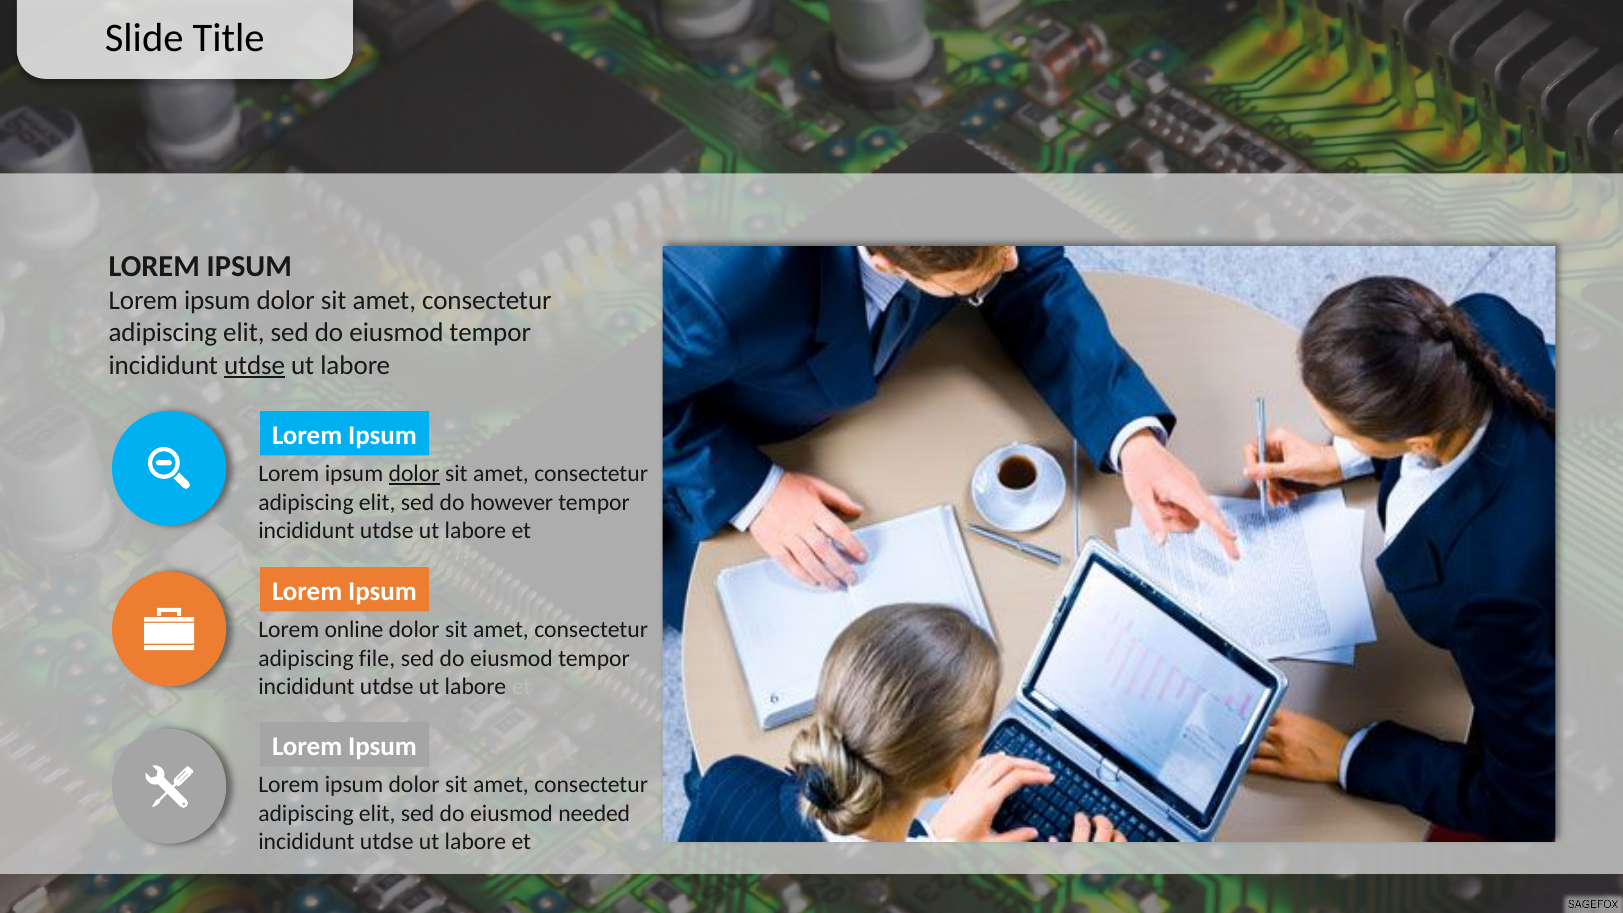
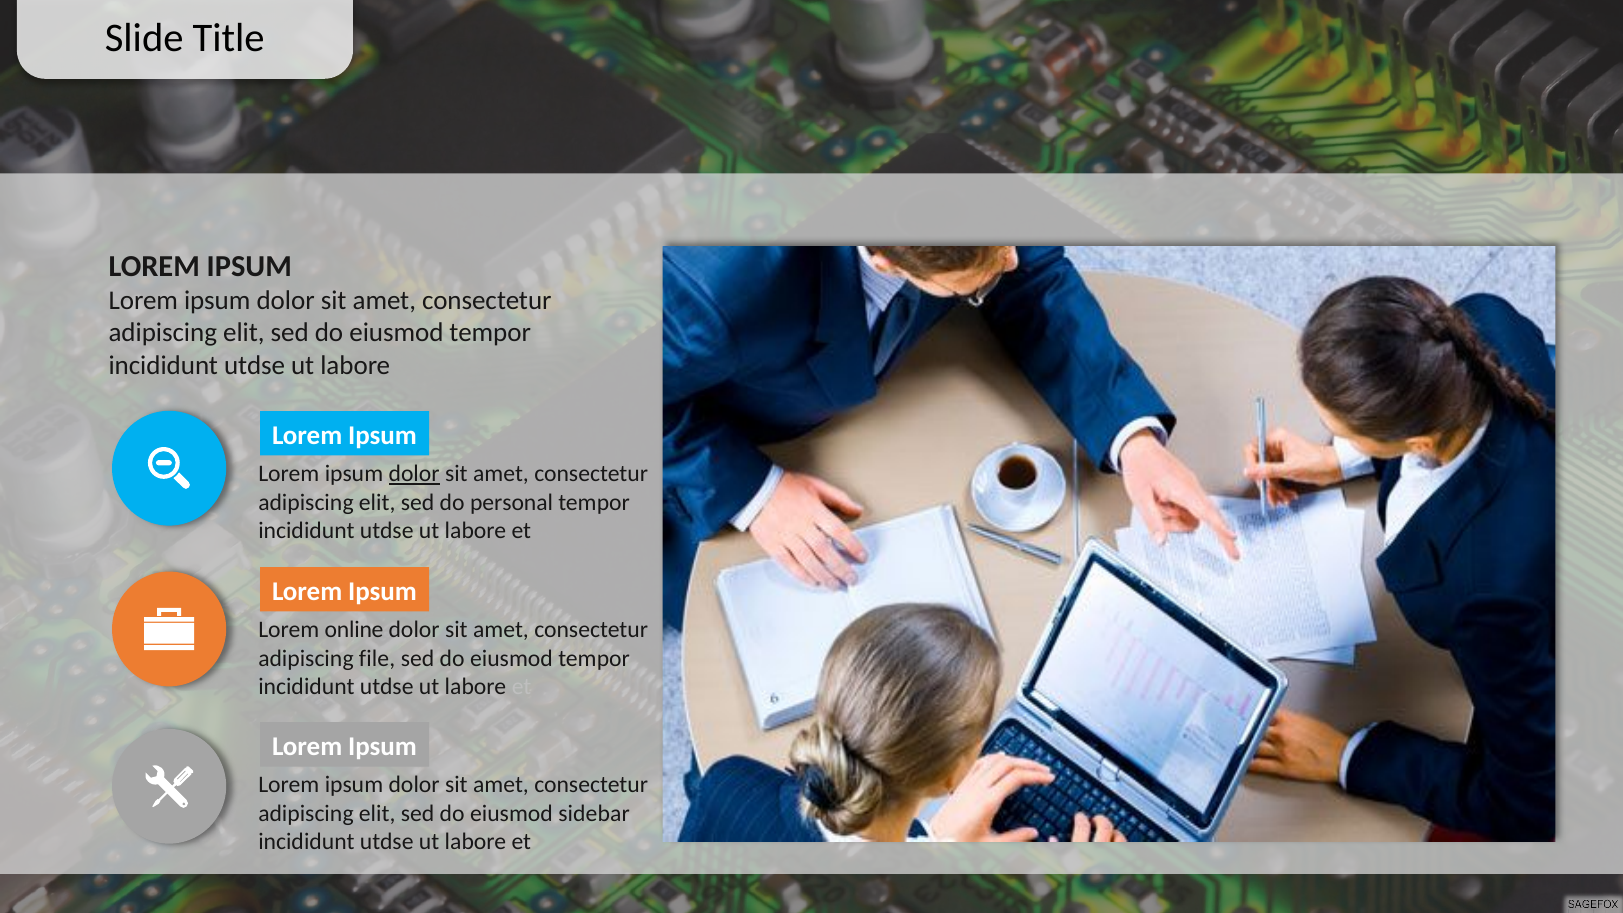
utdse underline: present -> none (255, 365)
however: however -> personal (512, 502)
needed: needed -> sidebar (594, 813)
